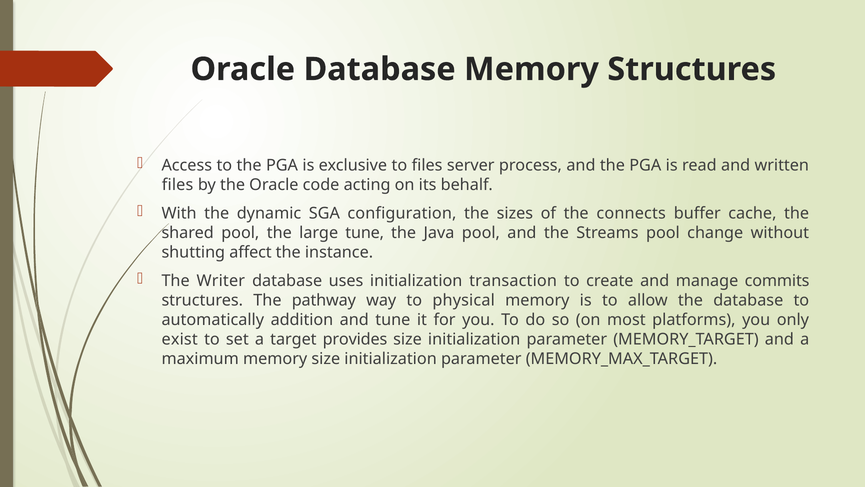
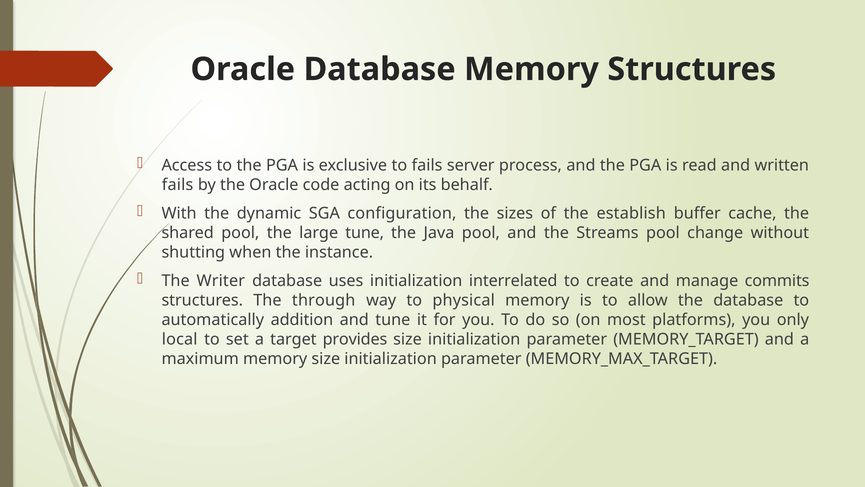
to files: files -> fails (427, 165)
files: files -> fails (178, 185)
connects: connects -> establish (631, 213)
affect: affect -> when (250, 252)
transaction: transaction -> interrelated (513, 281)
pathway: pathway -> through (324, 300)
exist: exist -> local (180, 339)
